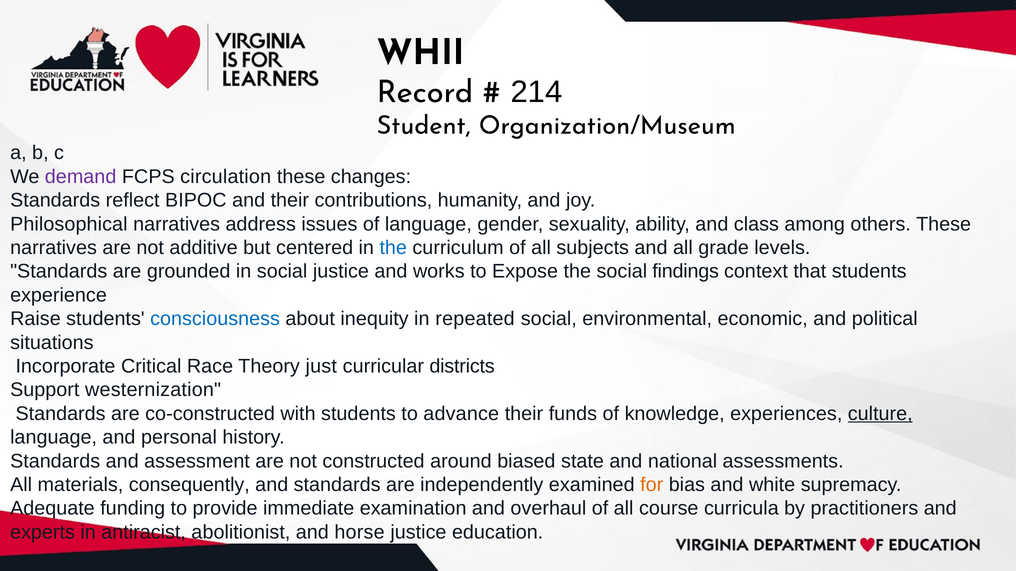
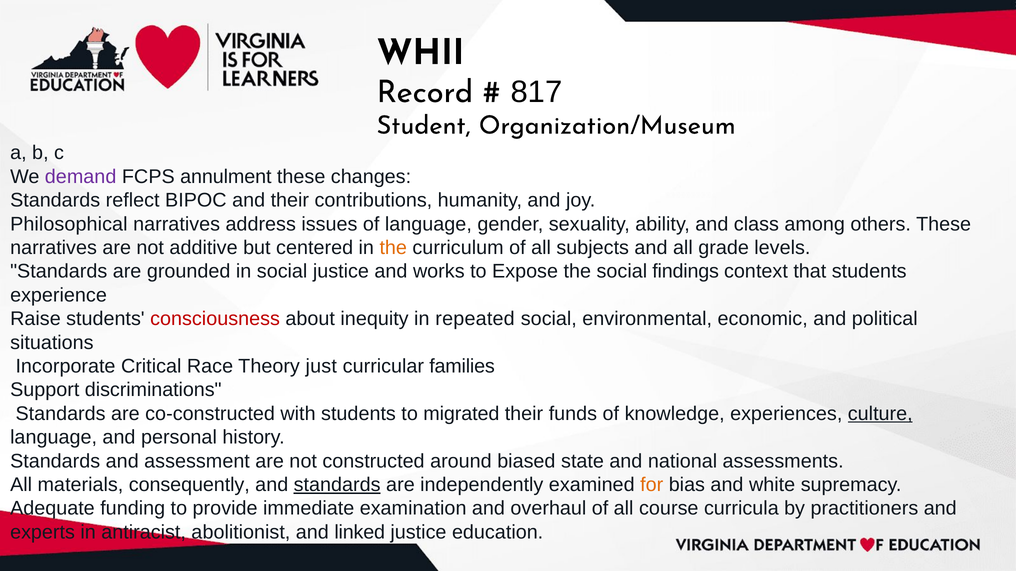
214: 214 -> 817 (537, 92)
circulation: circulation -> annulment (226, 177)
the colour: blue -> orange (393, 248)
consciousness colour: blue -> red (215, 319)
districts: districts -> families (462, 367)
westernization: westernization -> discriminations (153, 390)
advance: advance -> migrated (461, 414)
standards underline: none -> present (337, 485)
horse: horse -> linked (360, 533)
